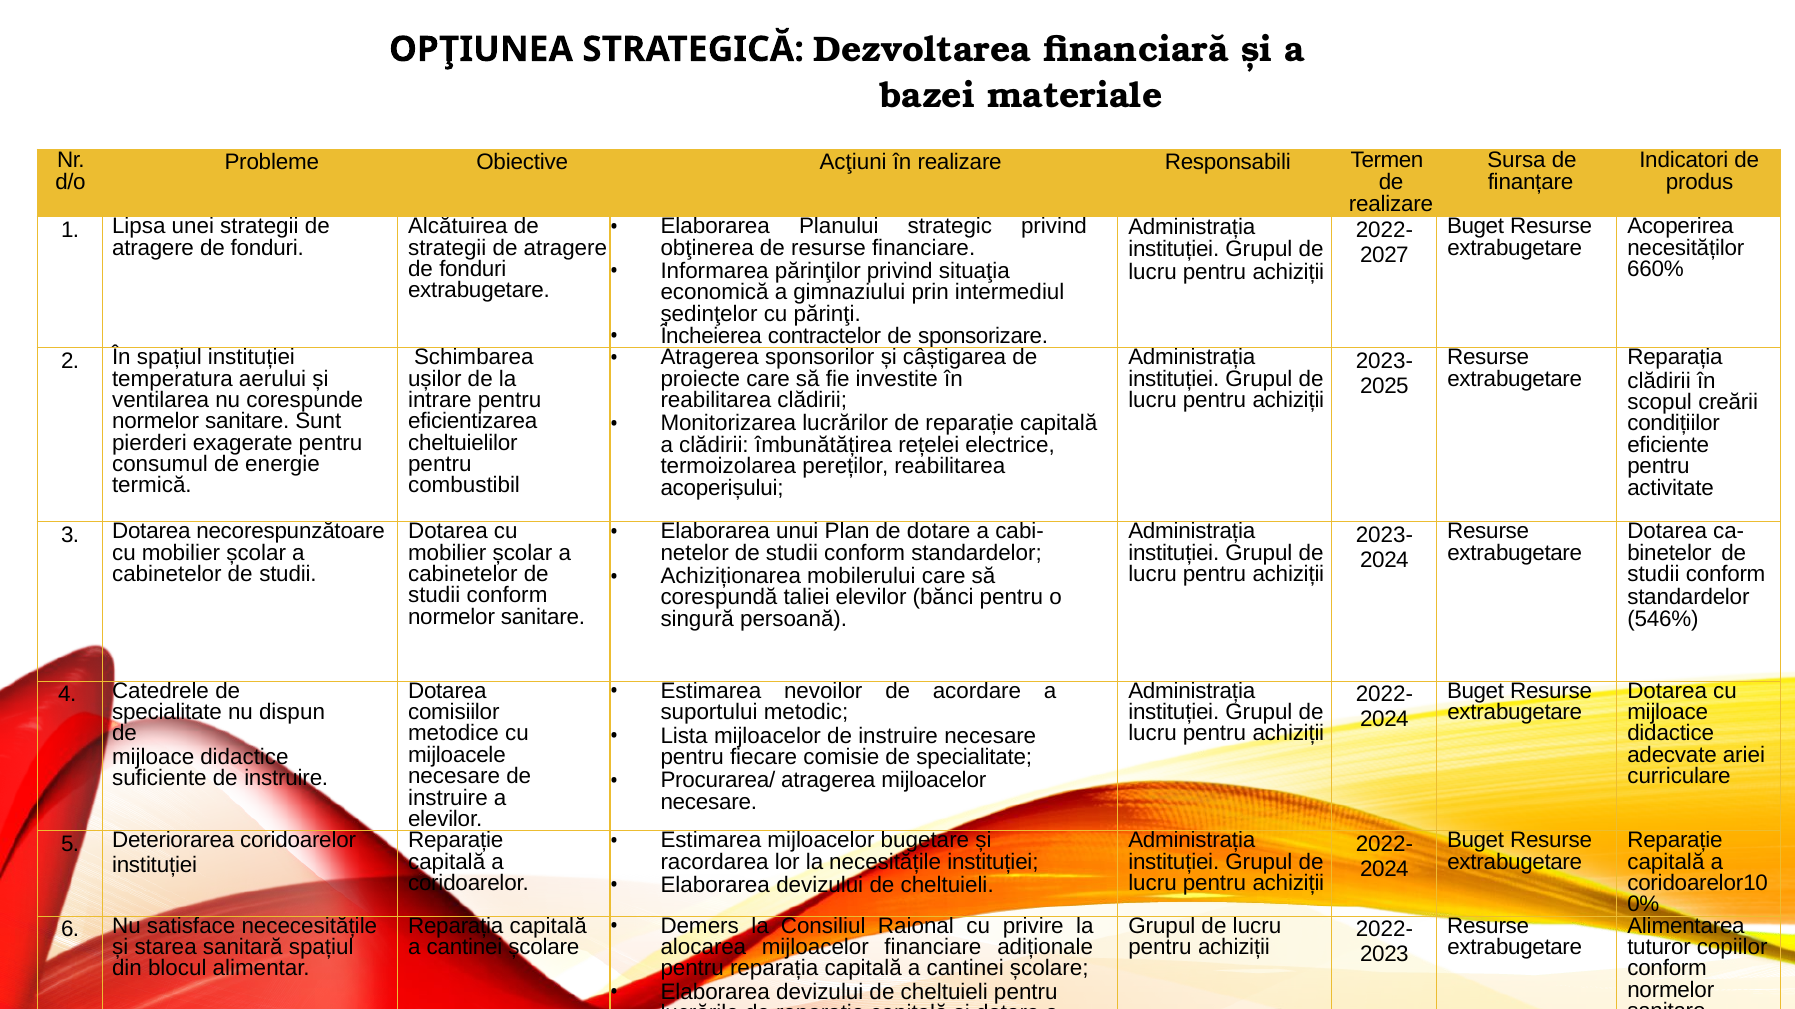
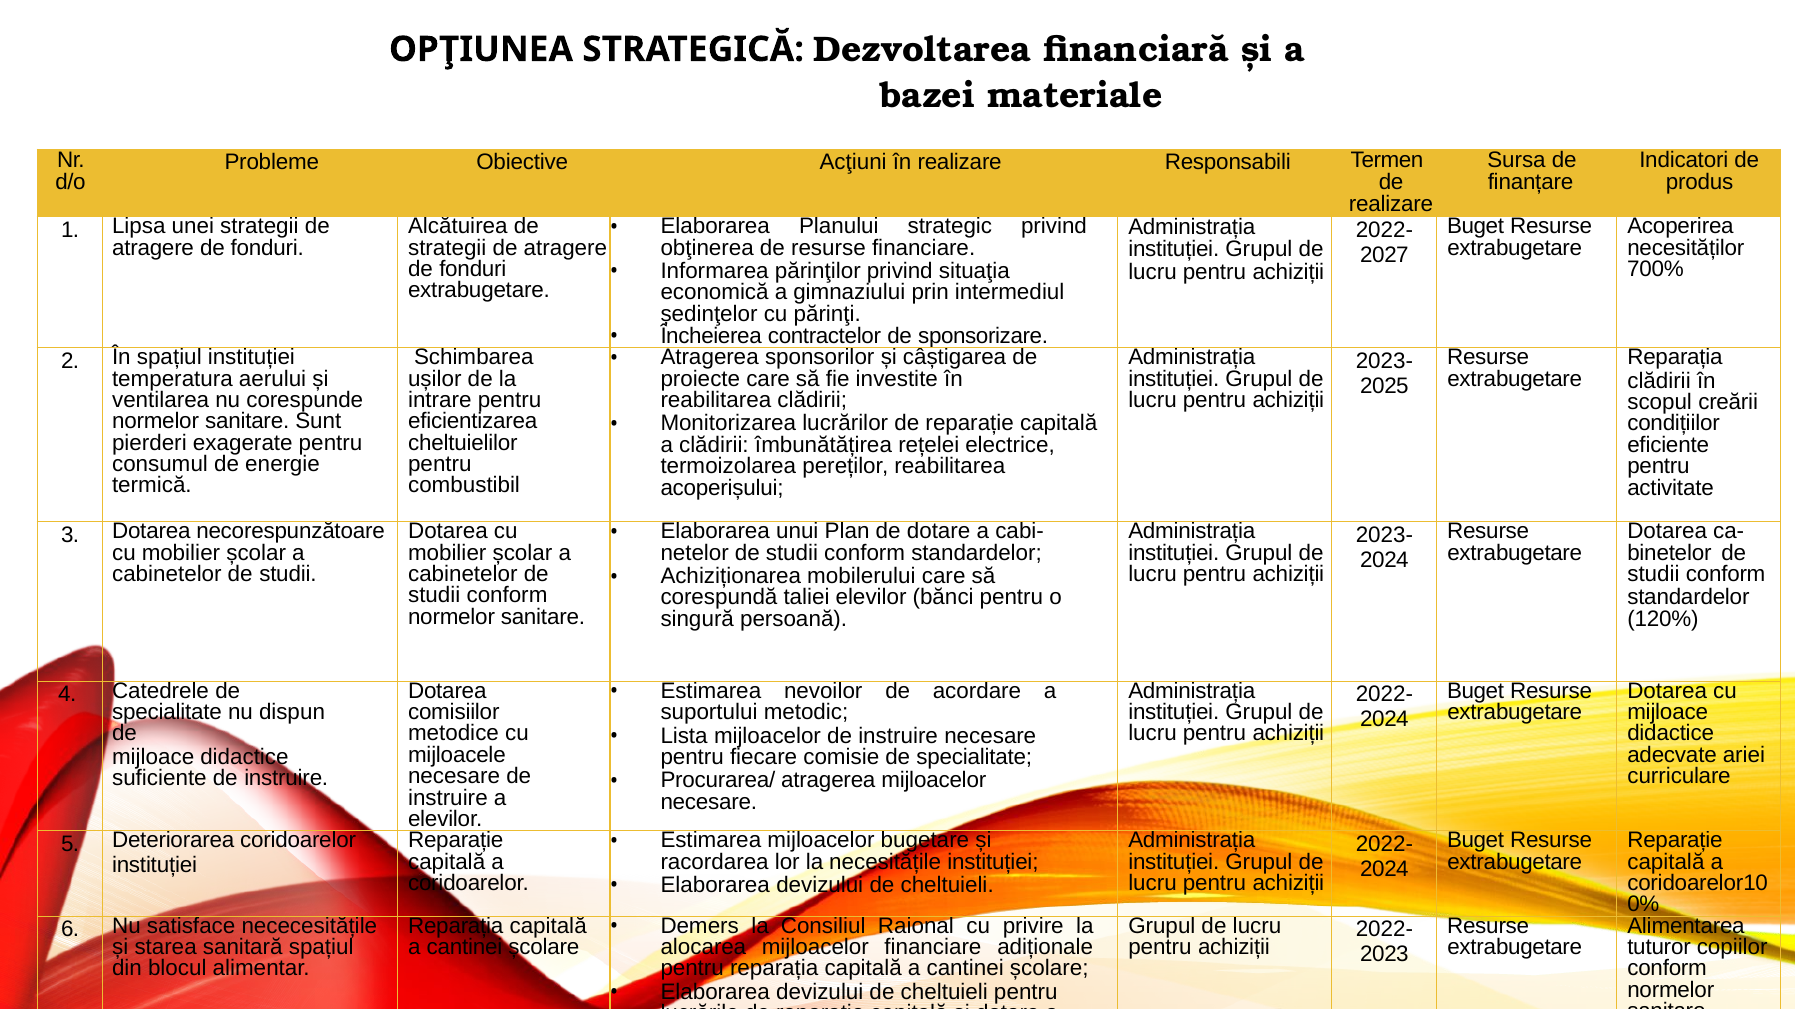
660%: 660% -> 700% (1655, 269)
546%: 546% -> 120% (1663, 619)
